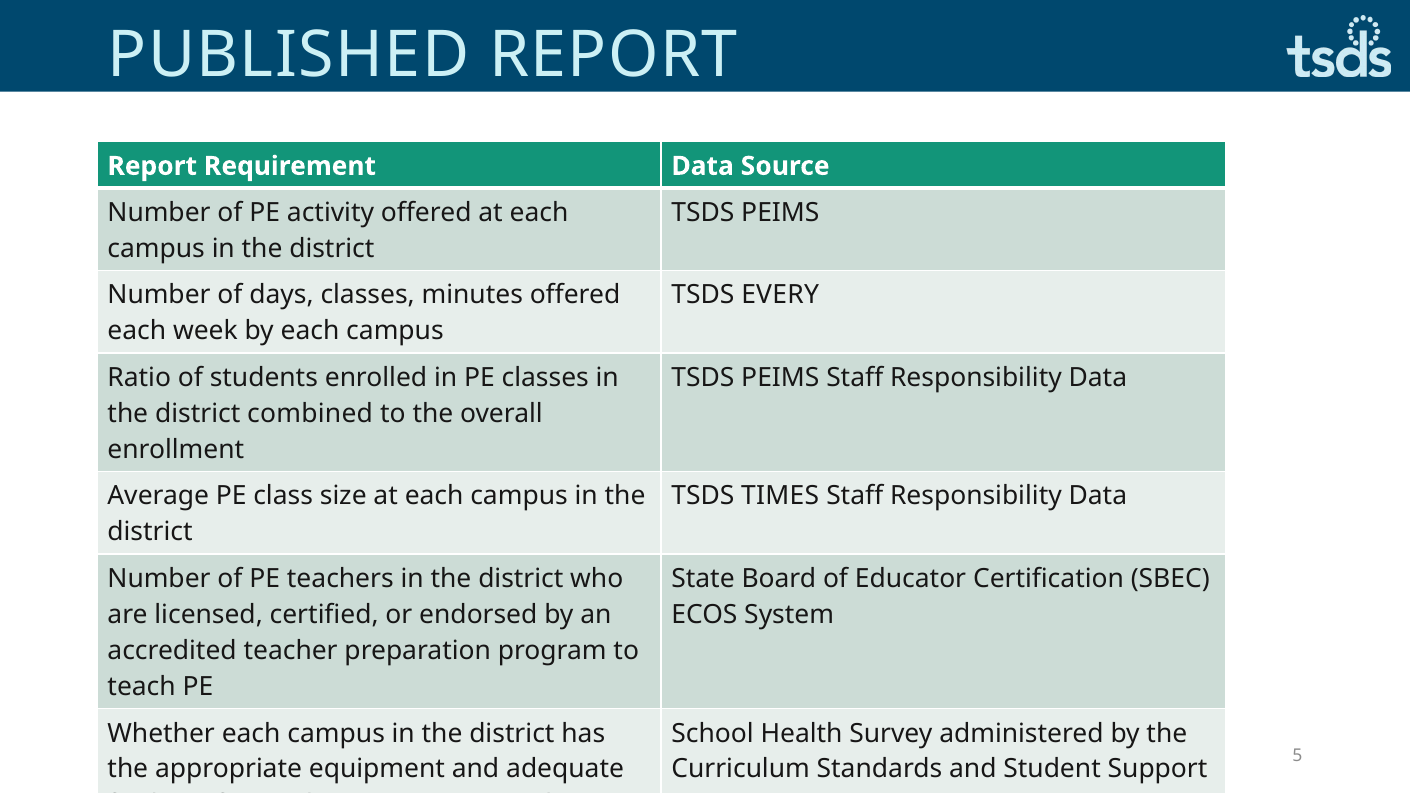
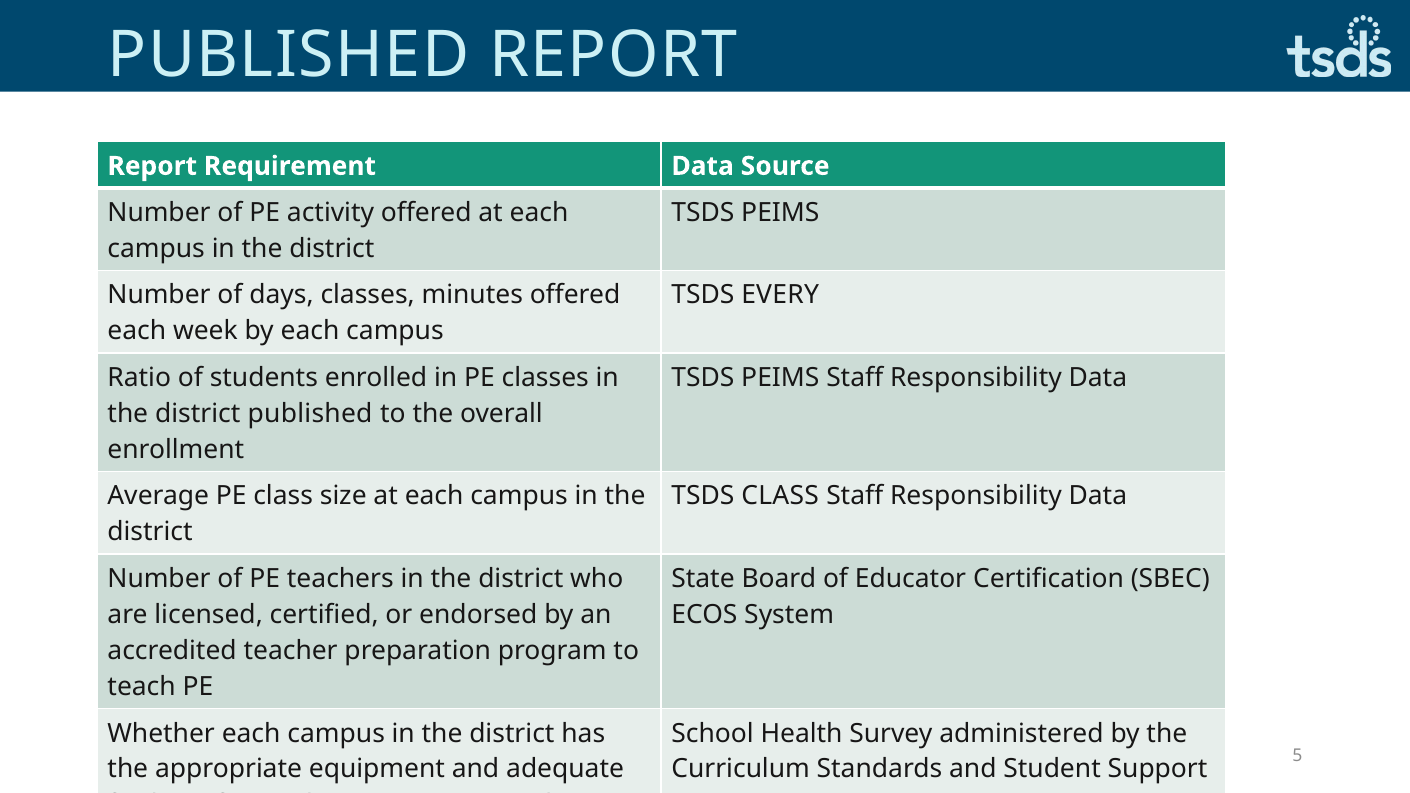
district combined: combined -> published (310, 414)
TSDS TIMES: TIMES -> CLASS (780, 496)
